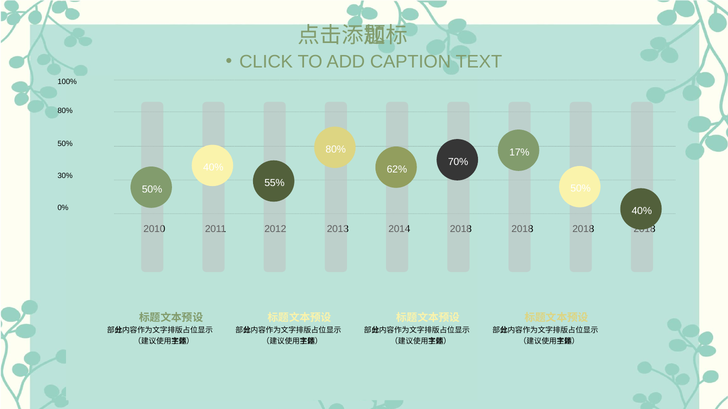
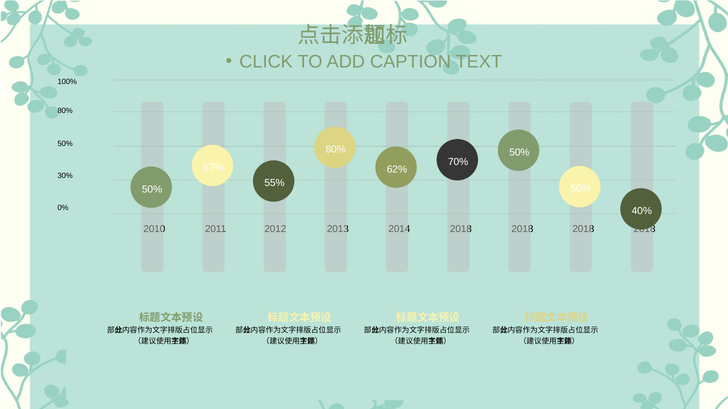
17%: 17% -> 50% (519, 152)
40%: 40% -> 67% (213, 168)
